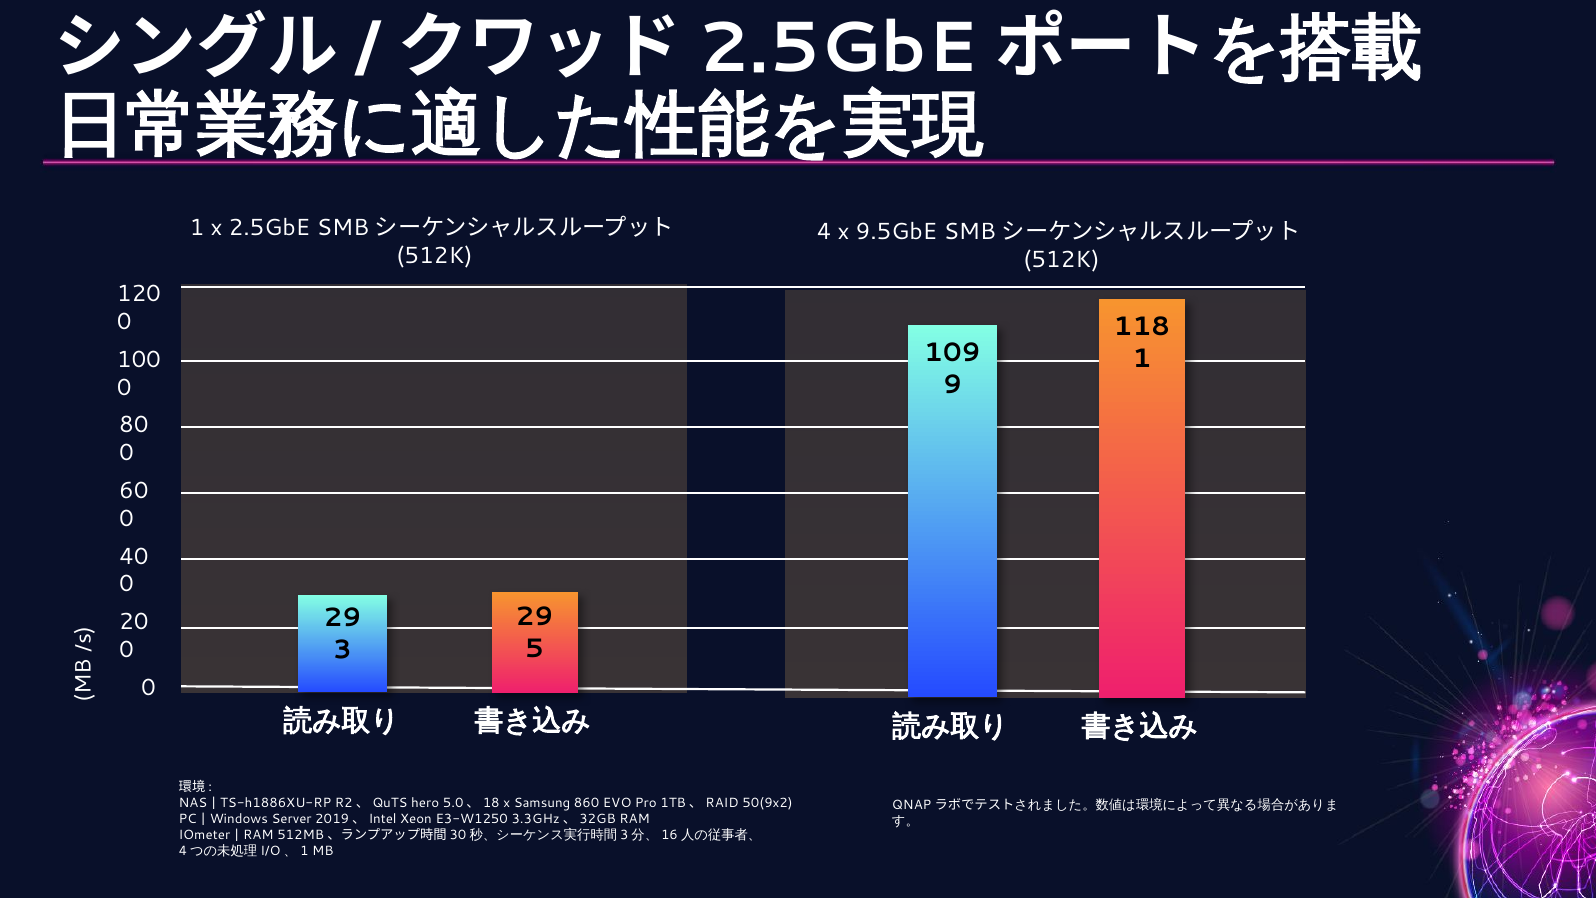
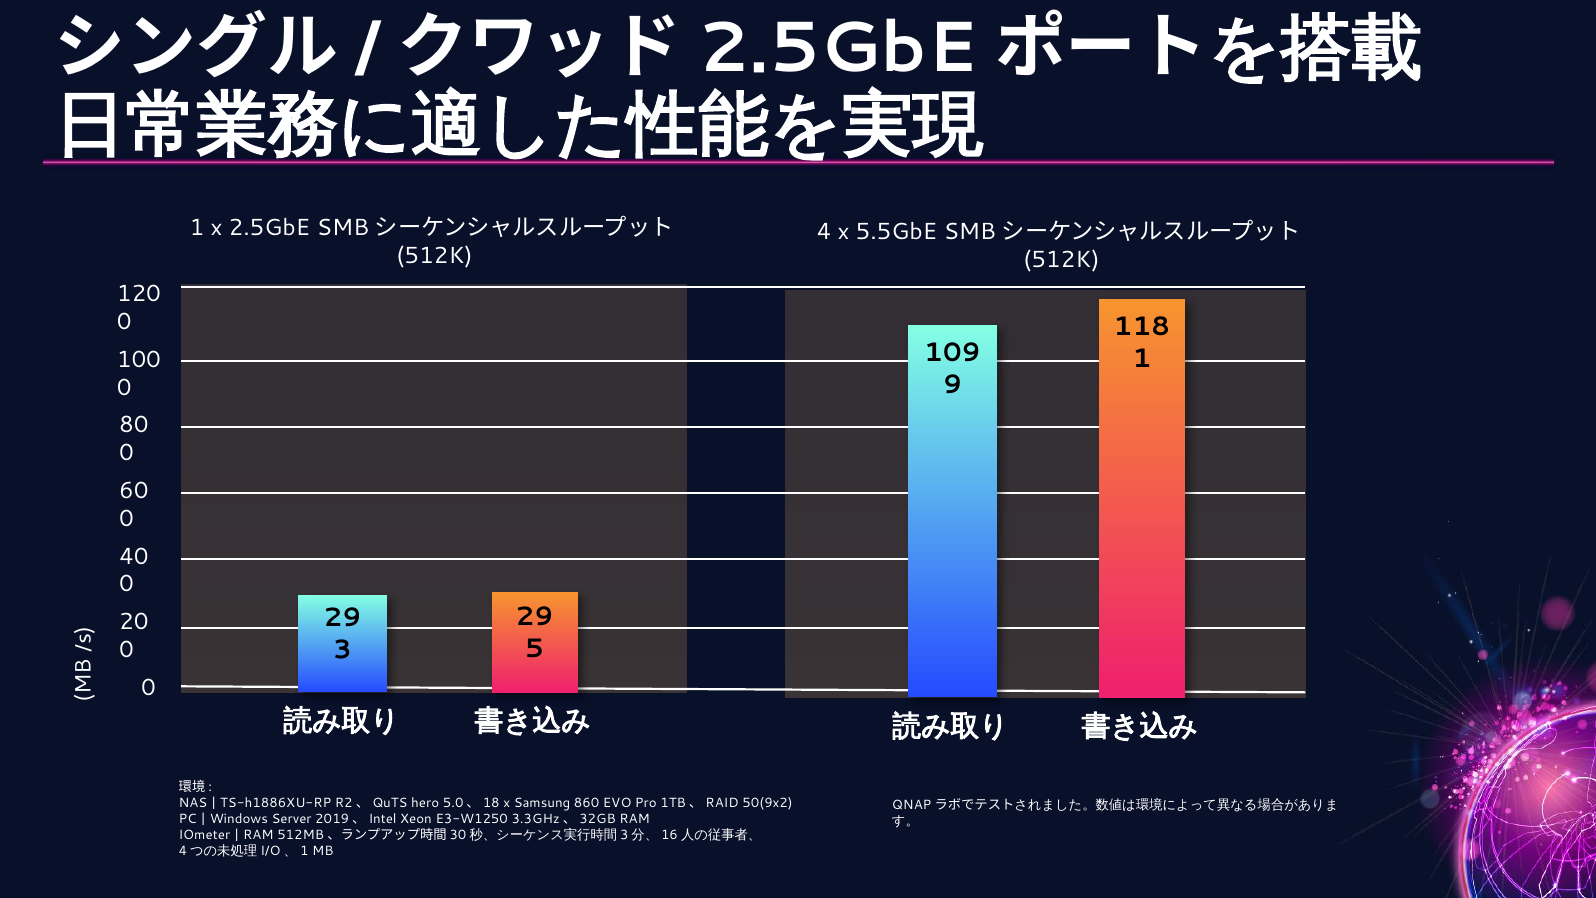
9.5GbE: 9.5GbE -> 5.5GbE (896, 232)
